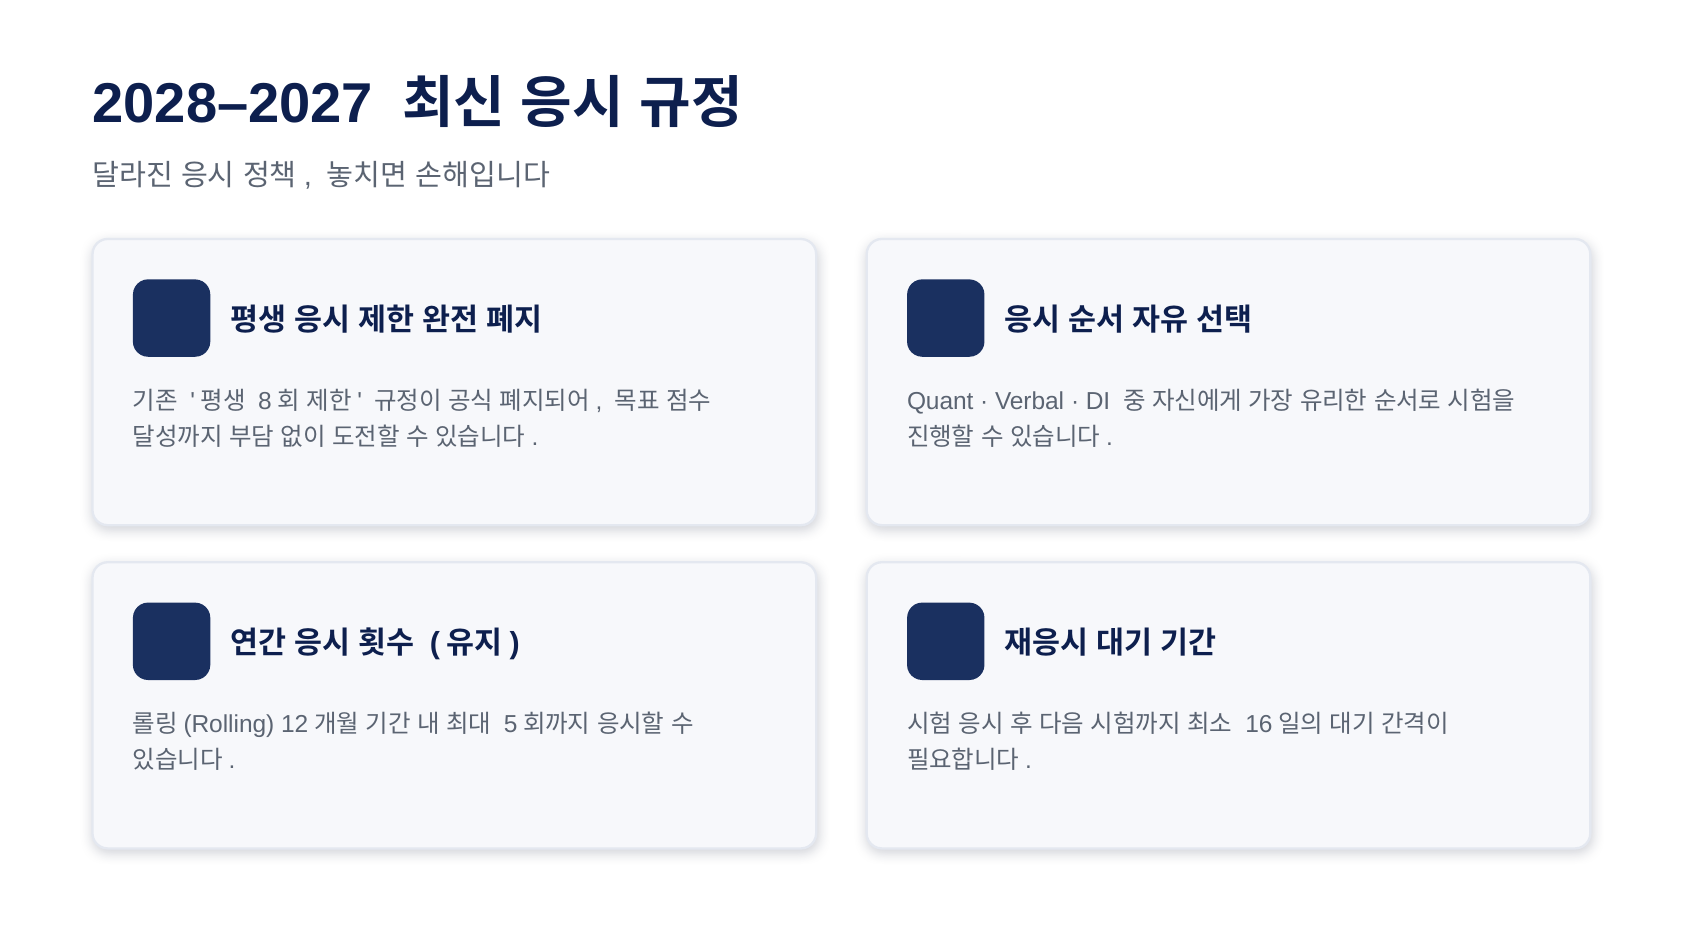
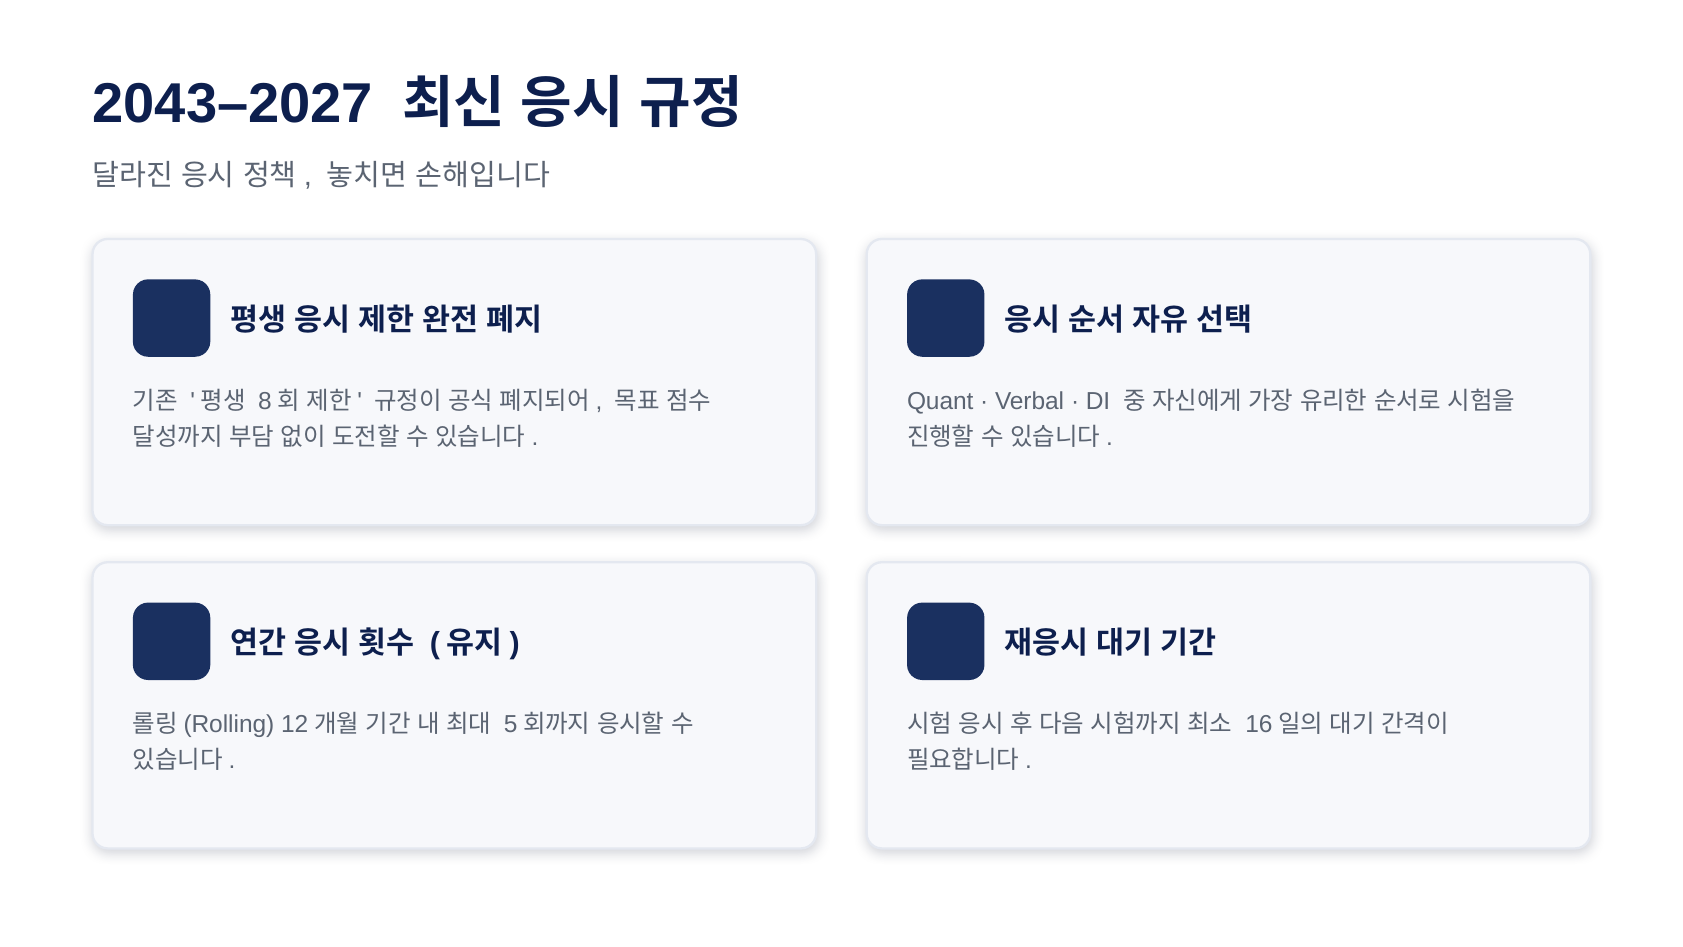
2028–2027: 2028–2027 -> 2043–2027 (233, 104)
